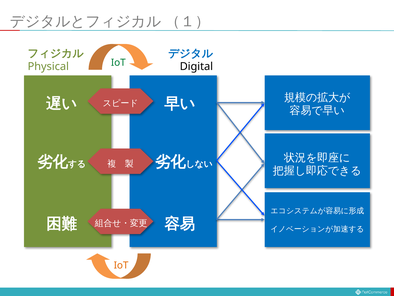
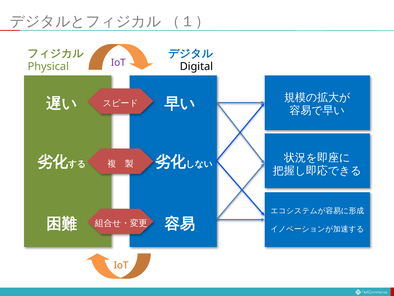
IoT colour: green -> purple (118, 63)
